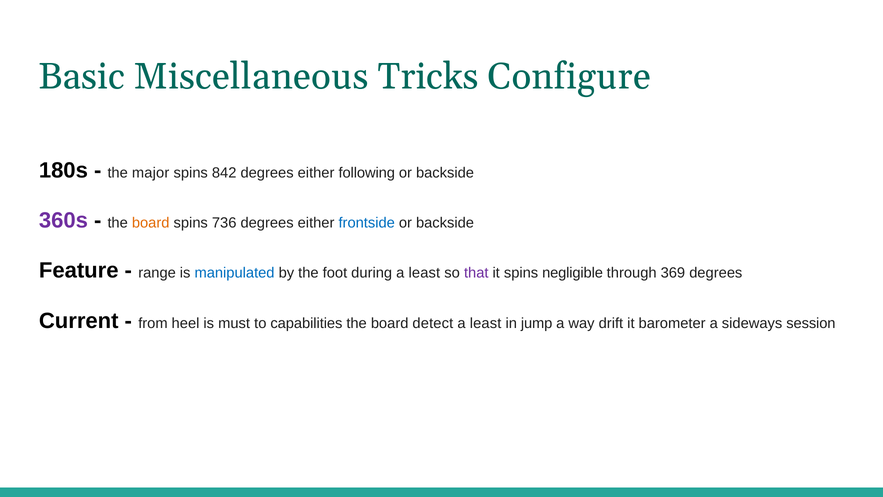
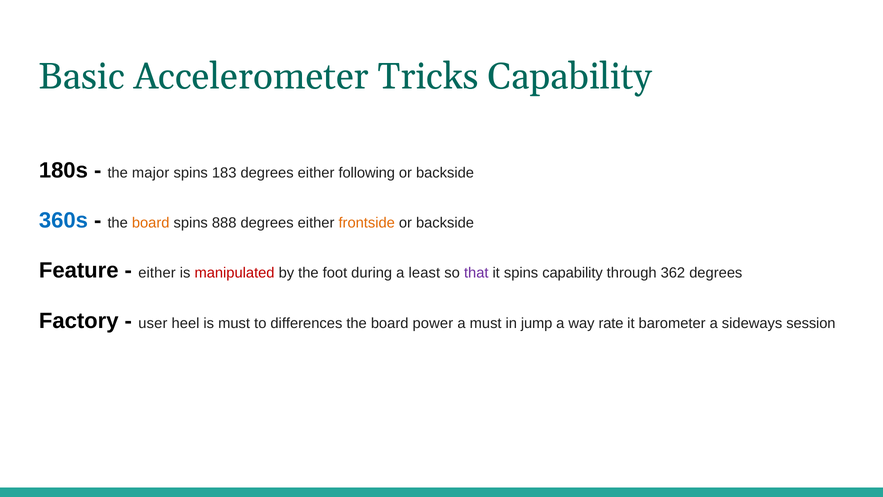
Miscellaneous: Miscellaneous -> Accelerometer (251, 76)
Tricks Configure: Configure -> Capability (570, 76)
842: 842 -> 183 (224, 173)
360s colour: purple -> blue (63, 220)
736: 736 -> 888 (224, 223)
frontside colour: blue -> orange (367, 223)
range: range -> either (157, 273)
manipulated colour: blue -> red (235, 273)
spins negligible: negligible -> capability (573, 273)
369: 369 -> 362 (673, 273)
Current: Current -> Factory (79, 321)
from: from -> user (153, 323)
capabilities: capabilities -> differences (306, 323)
detect: detect -> power (433, 323)
least: least -> must (486, 323)
drift: drift -> rate (611, 323)
